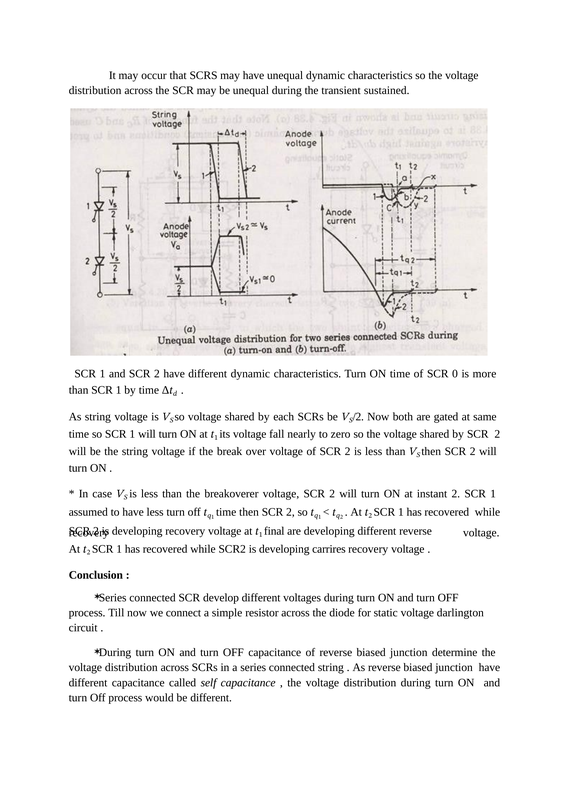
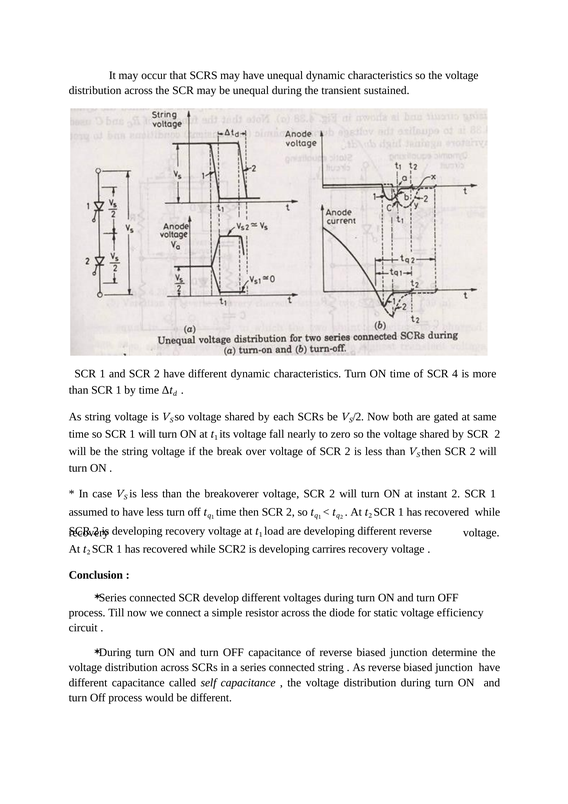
0: 0 -> 4 (455, 374)
final: final -> load (274, 531)
darlington: darlington -> efficiency (460, 613)
